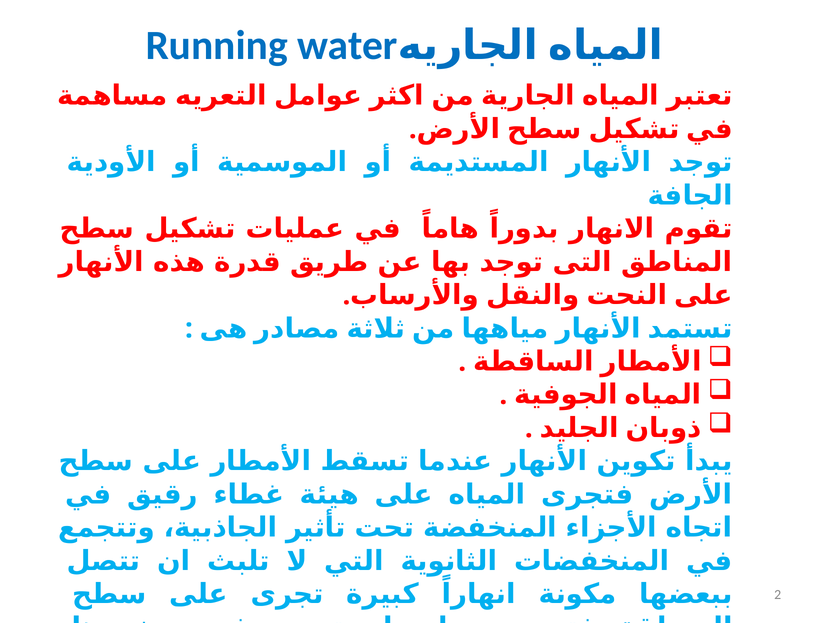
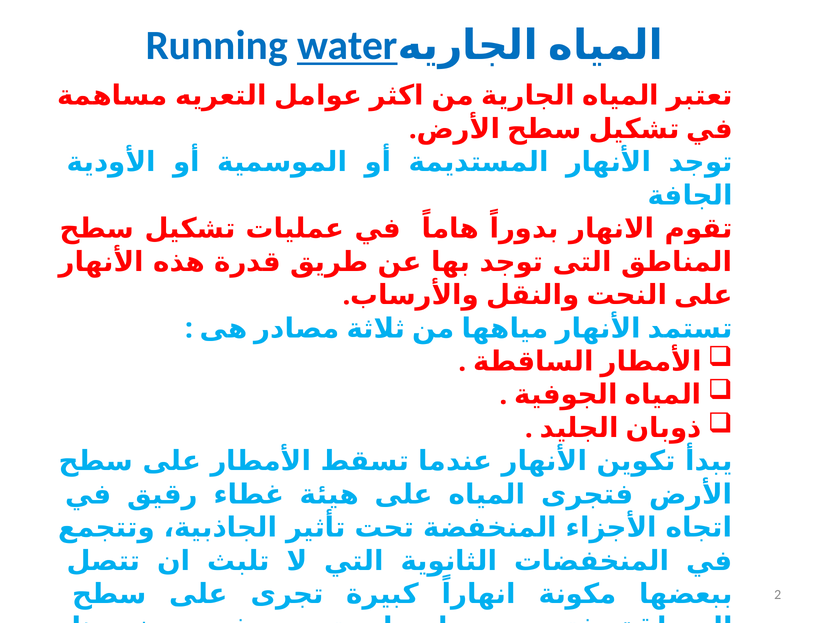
water underline: none -> present (347, 46)
